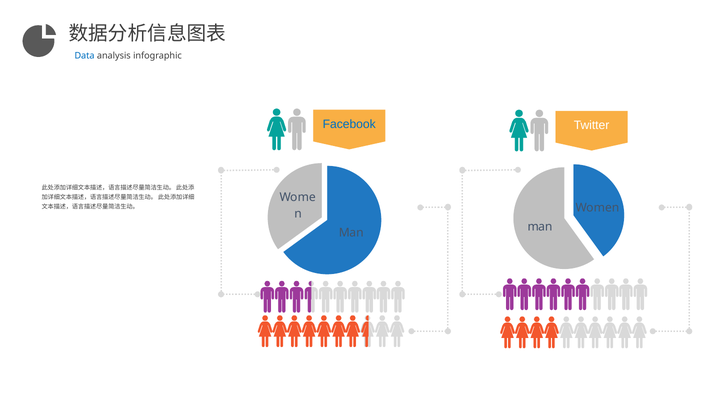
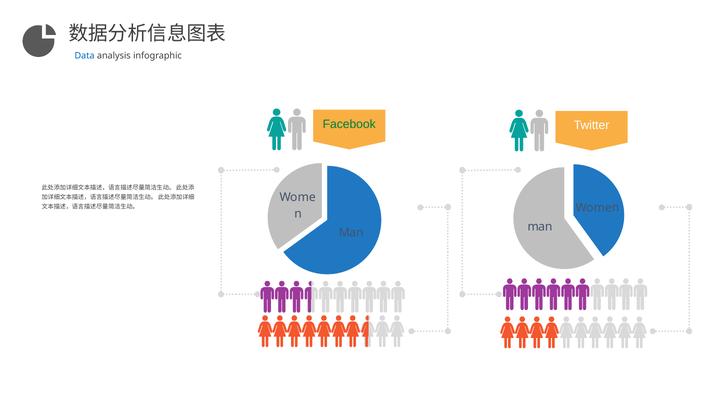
Facebook colour: blue -> green (349, 124)
